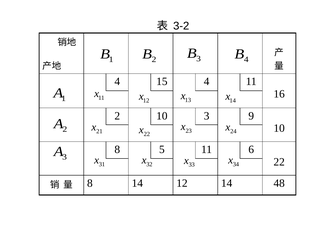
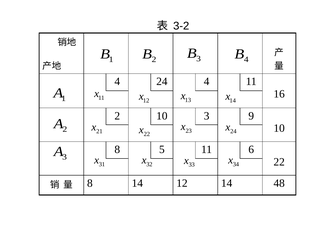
4 15: 15 -> 24 (162, 82)
